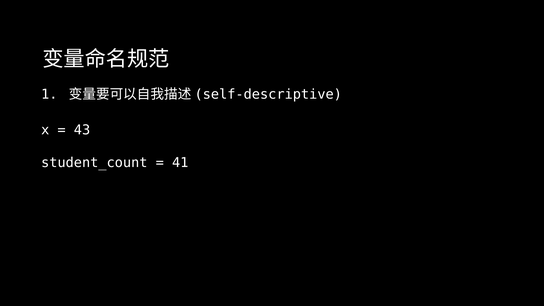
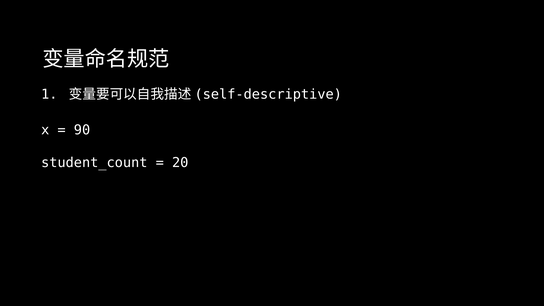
43: 43 -> 90 (82, 130)
41: 41 -> 20 (180, 163)
